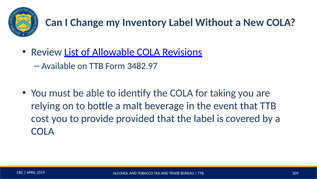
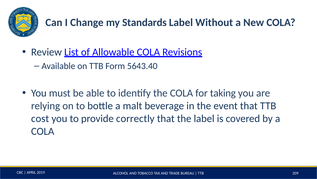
Inventory: Inventory -> Standards (144, 23)
3482.97: 3482.97 -> 5643.40 (142, 66)
provided: provided -> correctly (135, 118)
